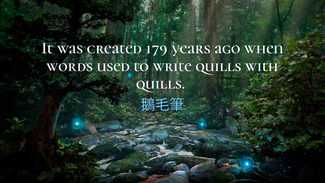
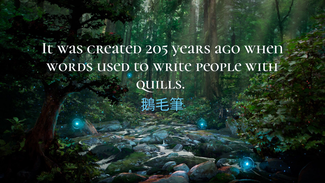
179: 179 -> 205 (157, 48)
write quills: quills -> people (219, 66)
